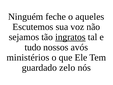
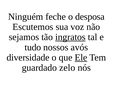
aqueles: aqueles -> desposa (90, 17)
ministérios: ministérios -> diversidade (28, 57)
Ele underline: none -> present (81, 57)
